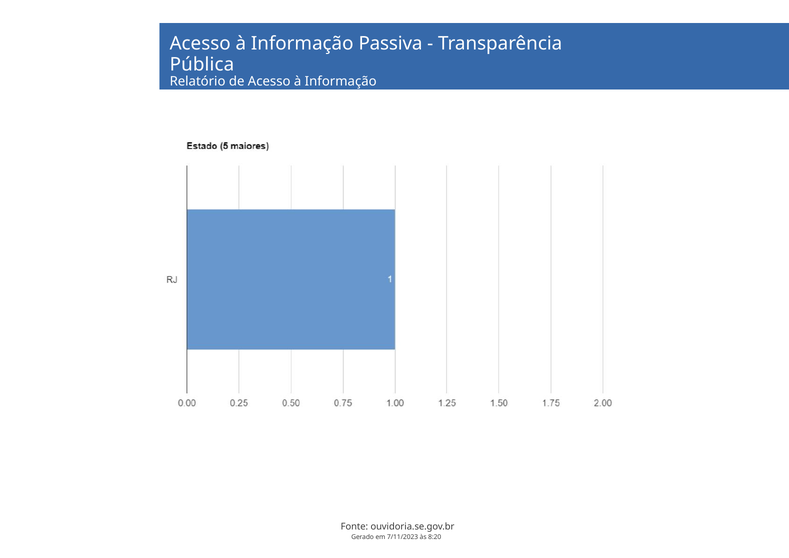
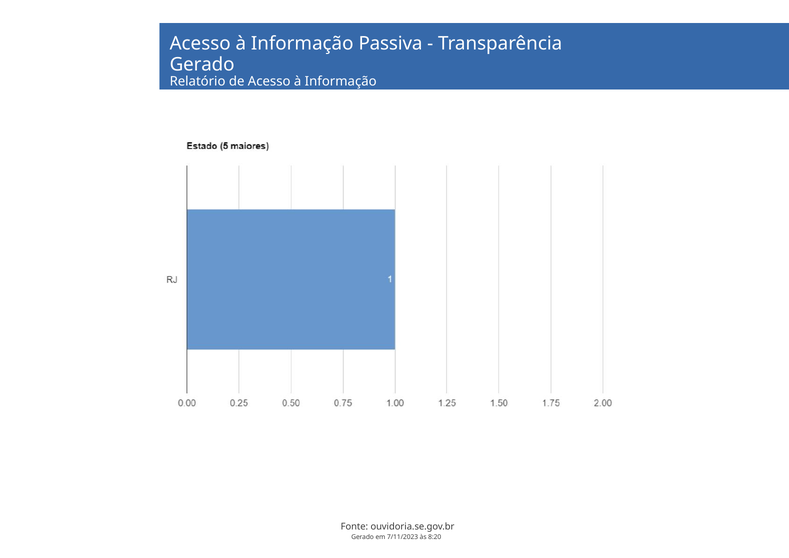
Pública: Pública -> Gerado (202, 65)
